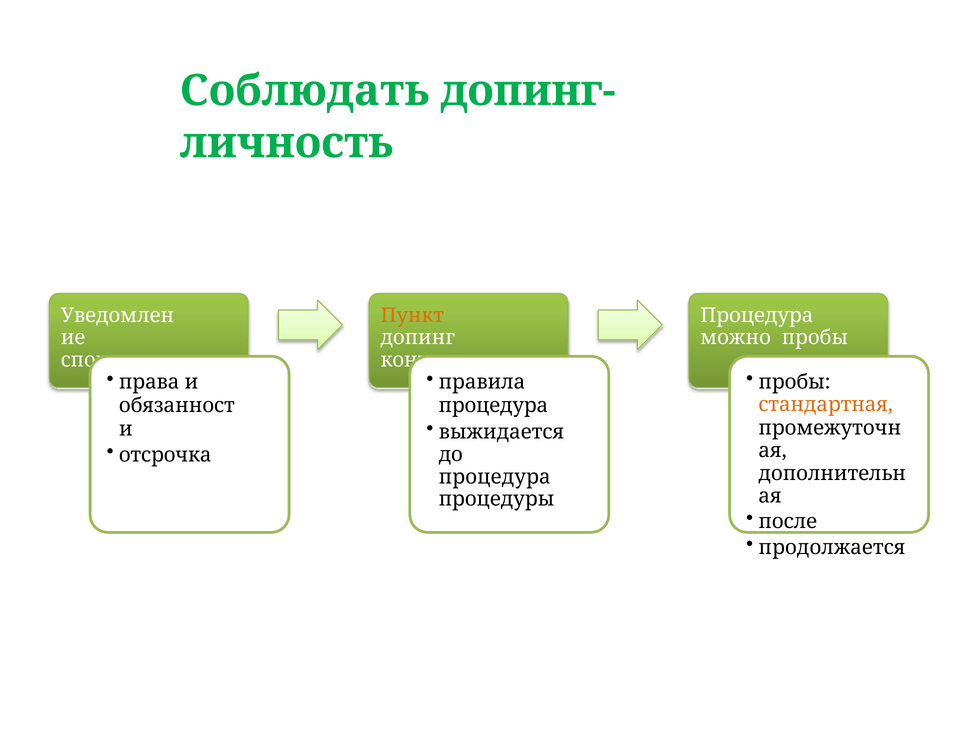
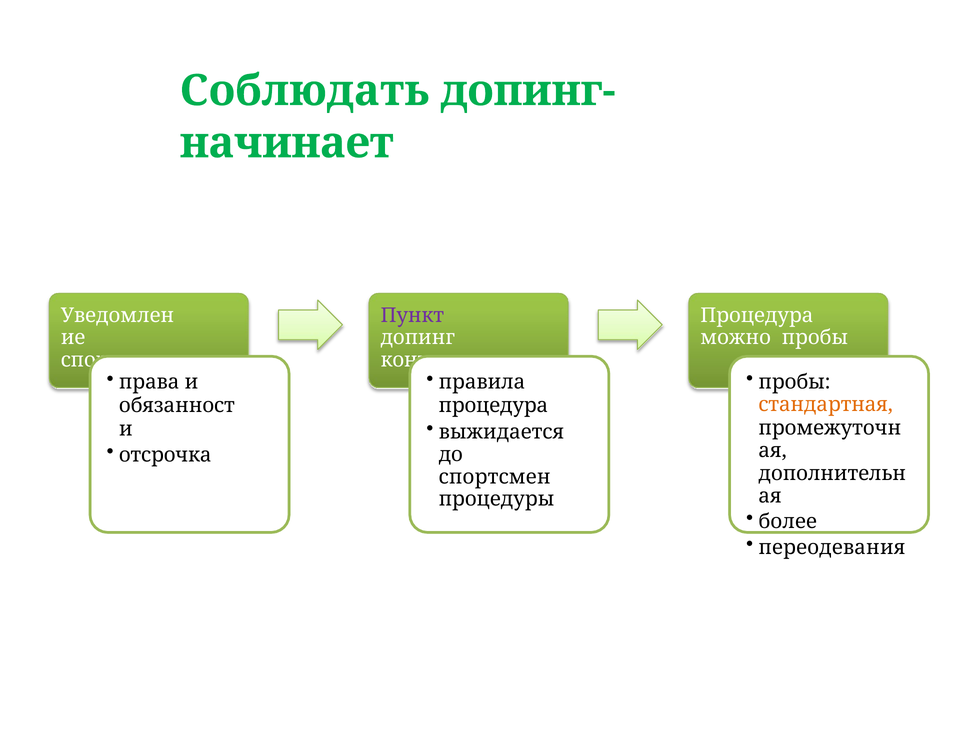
личность: личность -> начинает (287, 143)
Пункт colour: orange -> purple (412, 316)
процедура: процедура -> спортсмен (495, 477)
после: после -> более (788, 522)
продолжается: продолжается -> переодевания (832, 548)
